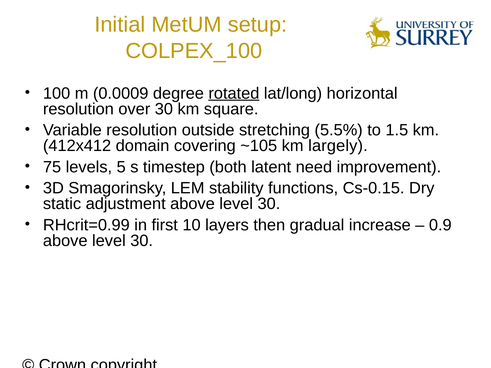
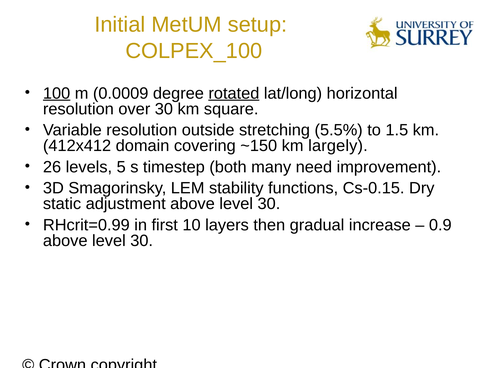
100 underline: none -> present (57, 93)
~105: ~105 -> ~150 (259, 146)
75: 75 -> 26 (52, 167)
latent: latent -> many (271, 167)
